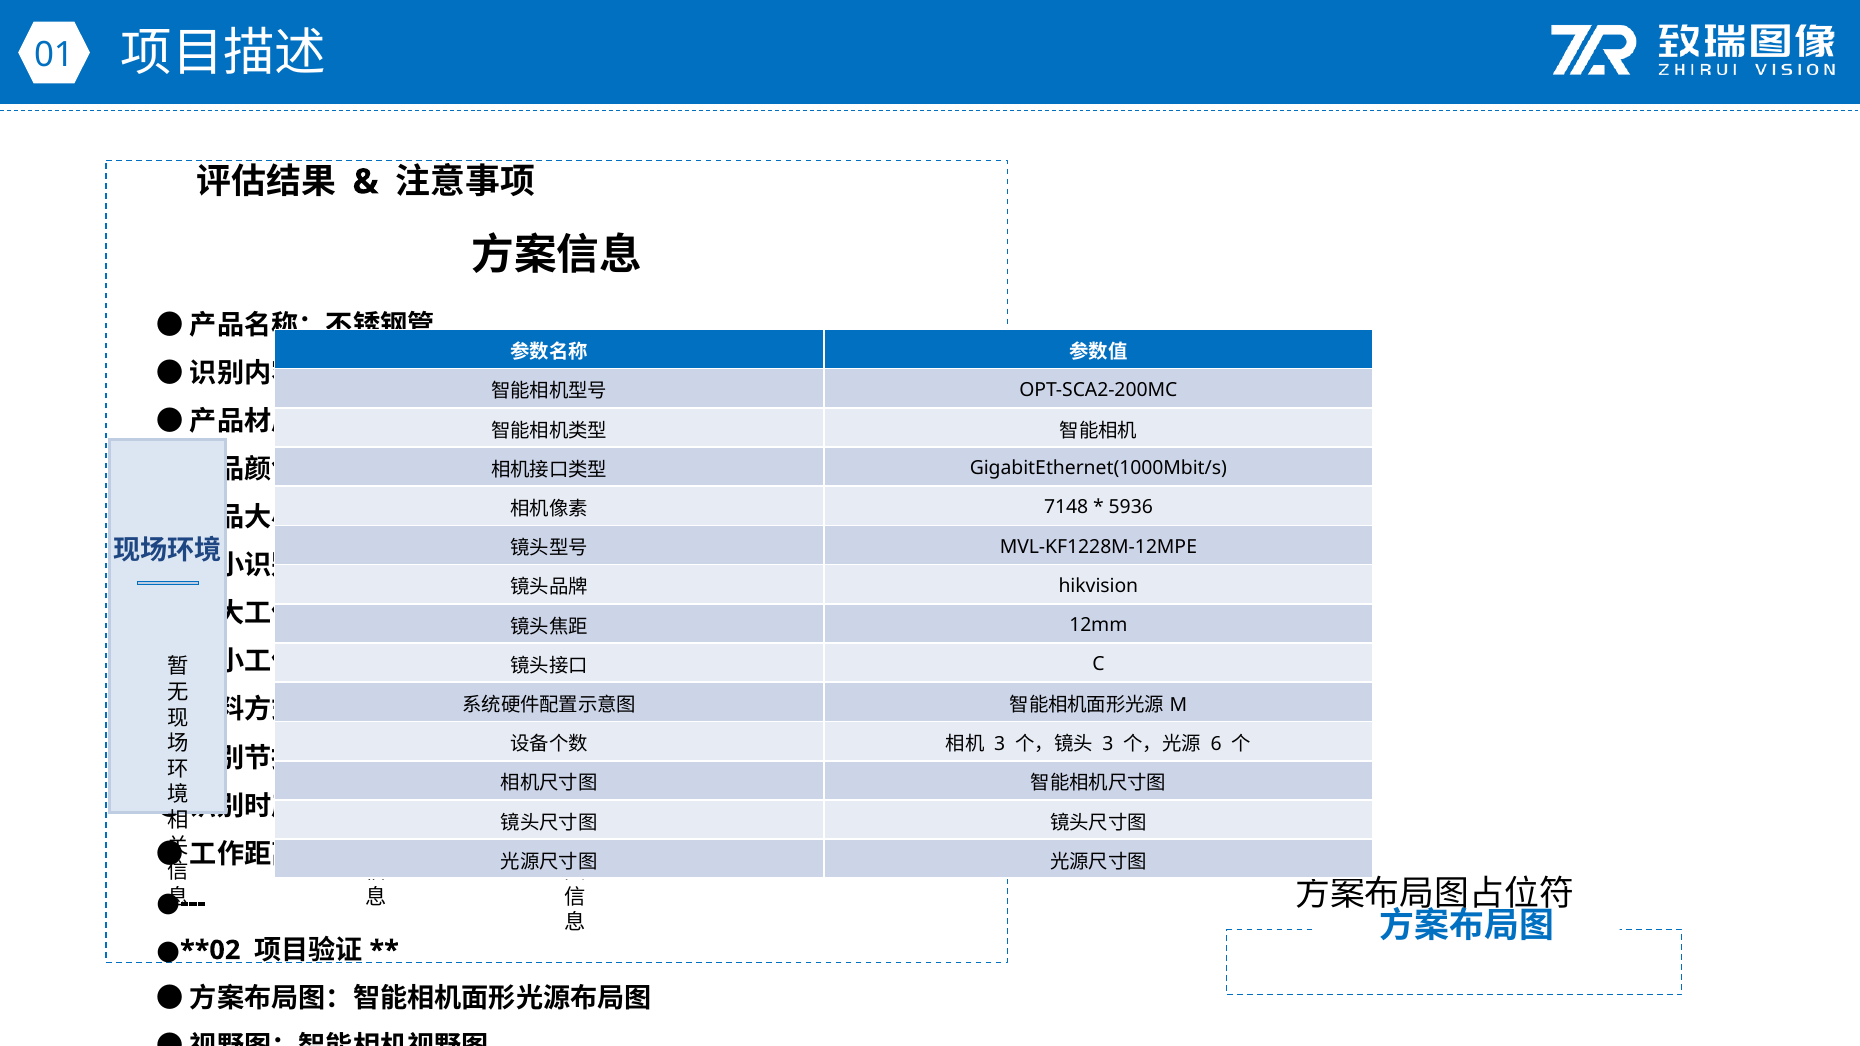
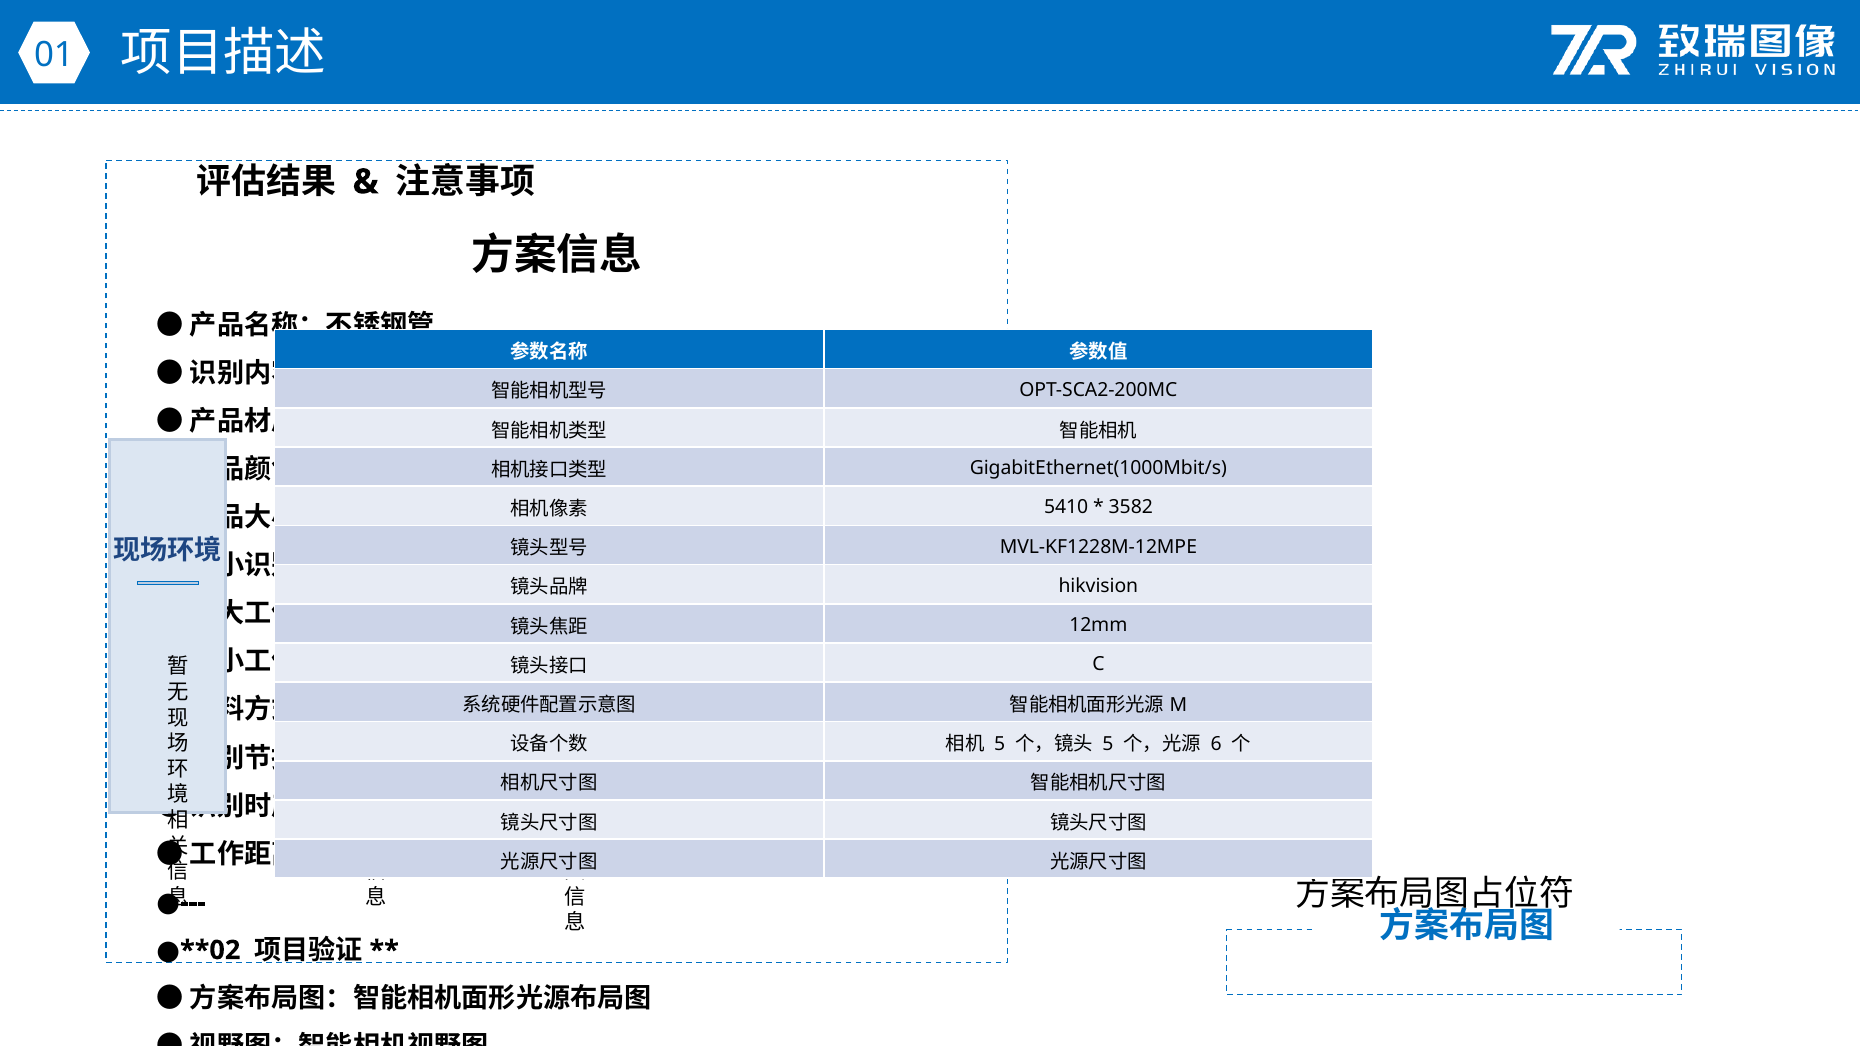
7148: 7148 -> 5410 (1066, 508)
5936: 5936 -> 3582 (1131, 508)
3: 3 -> 5 (1000, 745)
3: 3 -> 5 (1108, 745)
